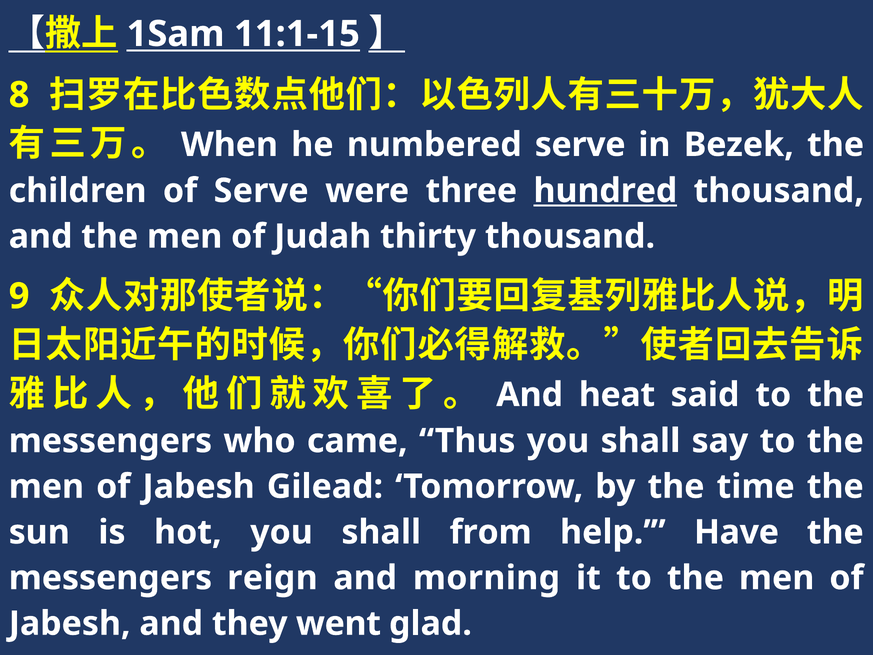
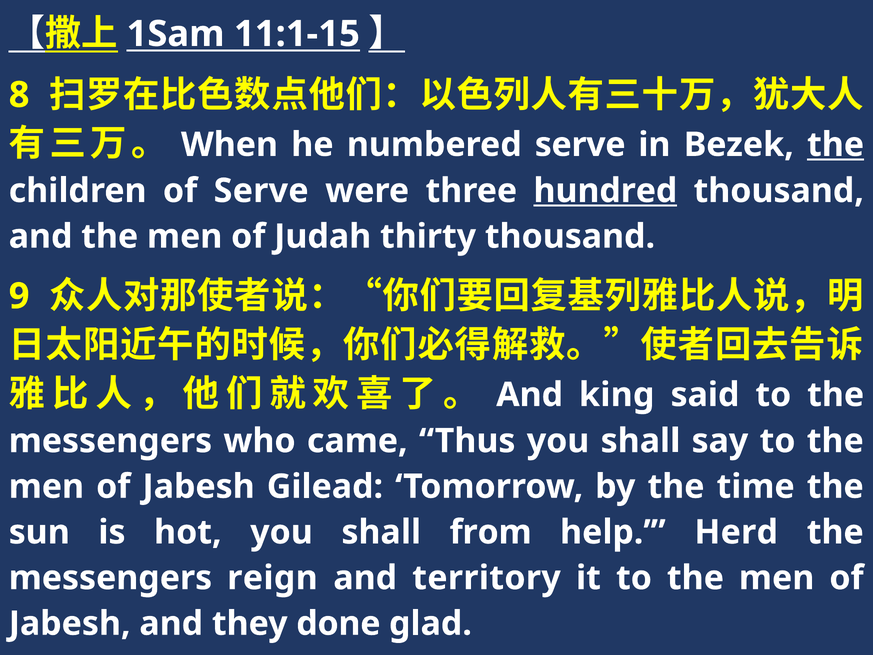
the underline: none -> present (836, 145)
heat: heat -> king (617, 395)
Have: Have -> Herd (736, 532)
morning: morning -> territory (486, 578)
went: went -> done (338, 623)
